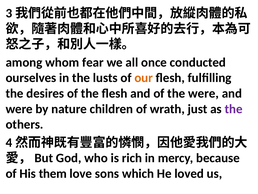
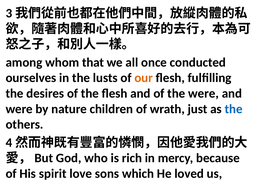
fear: fear -> that (93, 62)
the colour: purple -> blue (234, 109)
them: them -> spirit (53, 173)
